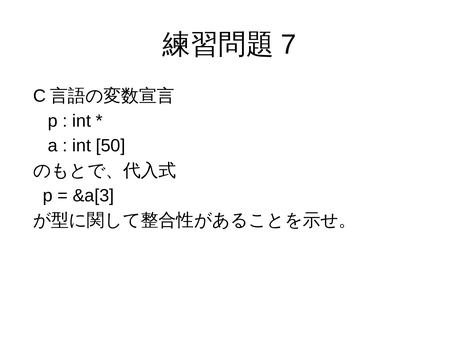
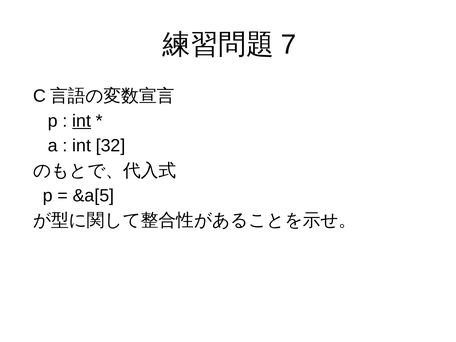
int underline: none -> present (82, 121)
50: 50 -> 32 (111, 146)
&a[3: &a[3 -> &a[5 (93, 195)
